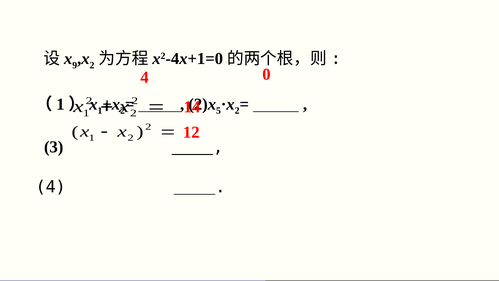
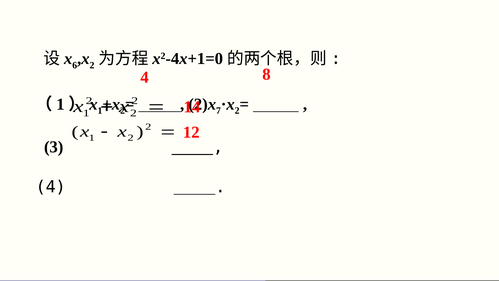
9: 9 -> 6 (75, 65)
0: 0 -> 8 (266, 74)
5: 5 -> 7 (218, 111)
